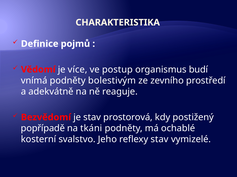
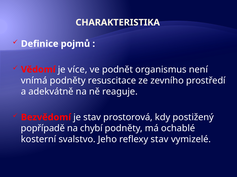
postup: postup -> podnět (118, 70)
budí: budí -> není (198, 70)
bolestivým: bolestivým -> resuscitace (112, 81)
tkáni: tkáni -> chybí (91, 129)
